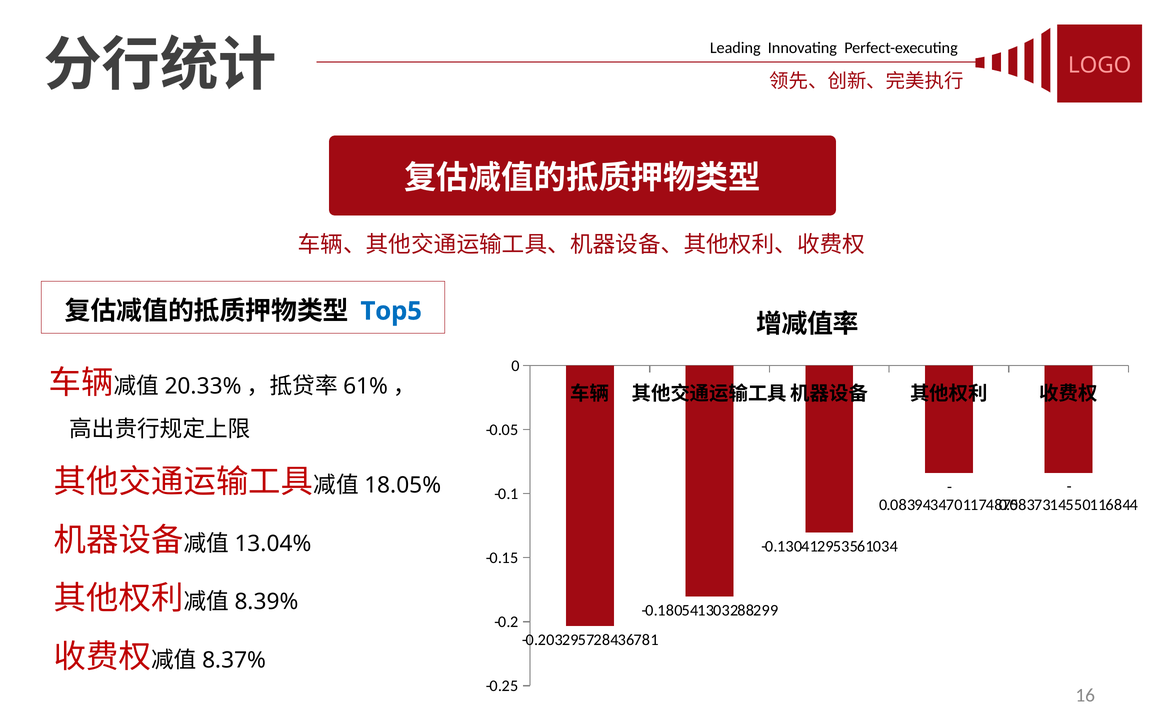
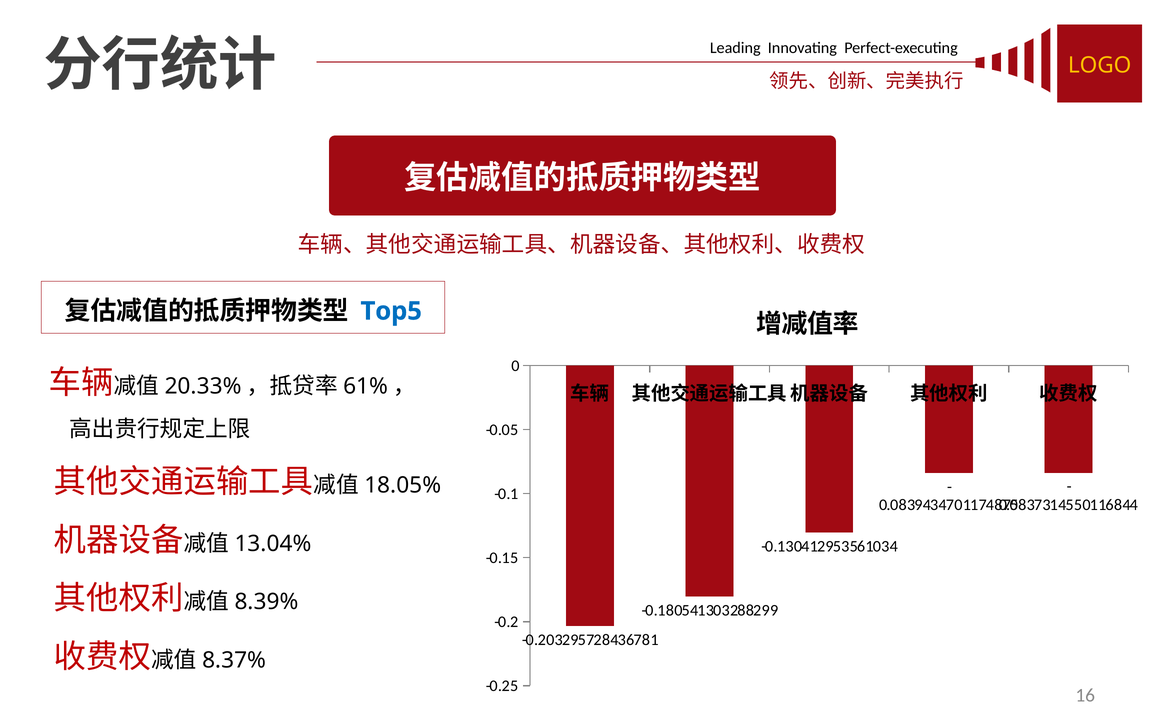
LOGO colour: pink -> yellow (1100, 65)
